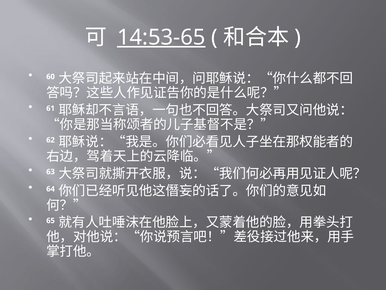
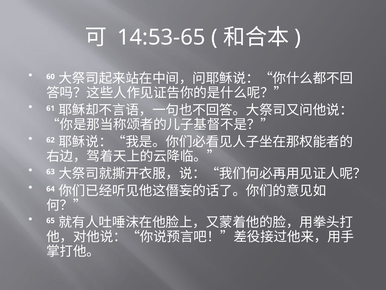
14:53-65 underline: present -> none (161, 37)
